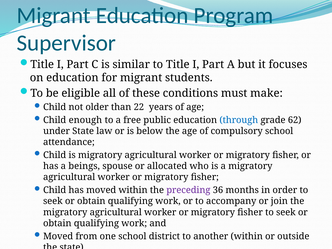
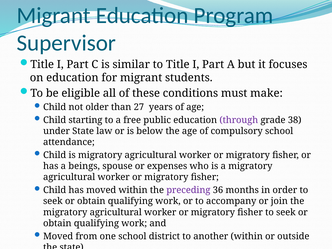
22: 22 -> 27 (139, 107)
enough: enough -> starting (85, 120)
through colour: blue -> purple (239, 120)
62: 62 -> 38 (295, 120)
allocated: allocated -> expenses (167, 166)
